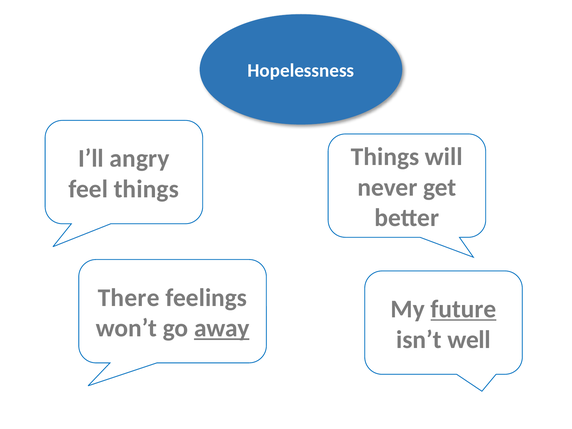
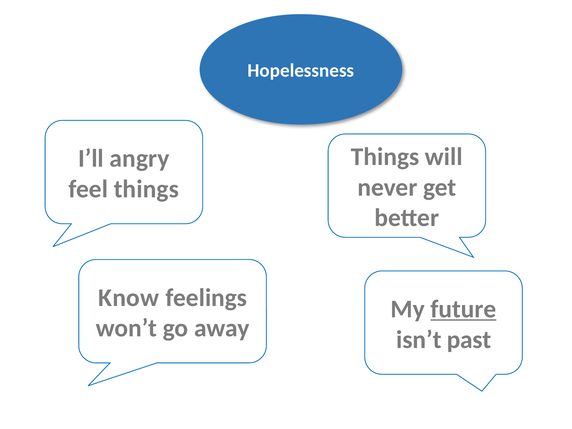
There: There -> Know (129, 298)
away underline: present -> none (222, 328)
well: well -> past (469, 340)
